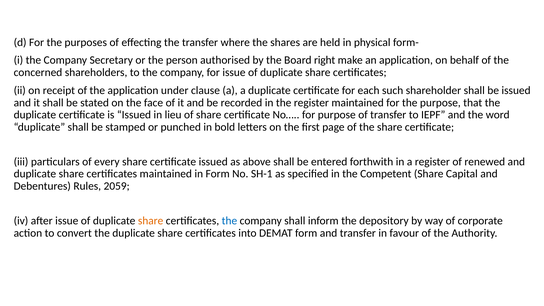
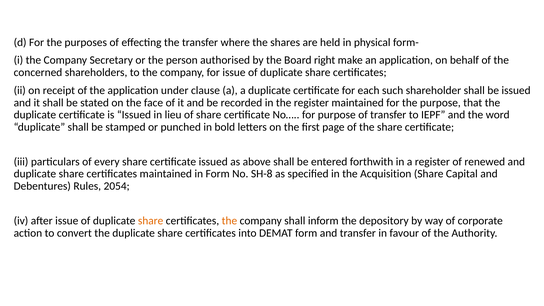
SH-1: SH-1 -> SH-8 (262, 174)
Competent: Competent -> Acquisition (386, 174)
2059: 2059 -> 2054 (117, 186)
the colour: blue -> orange (229, 221)
